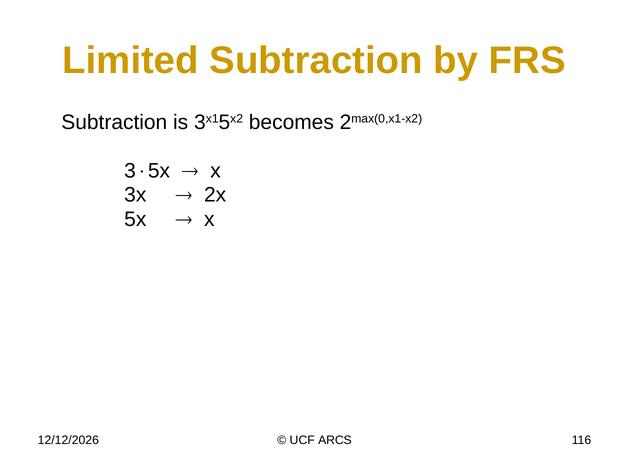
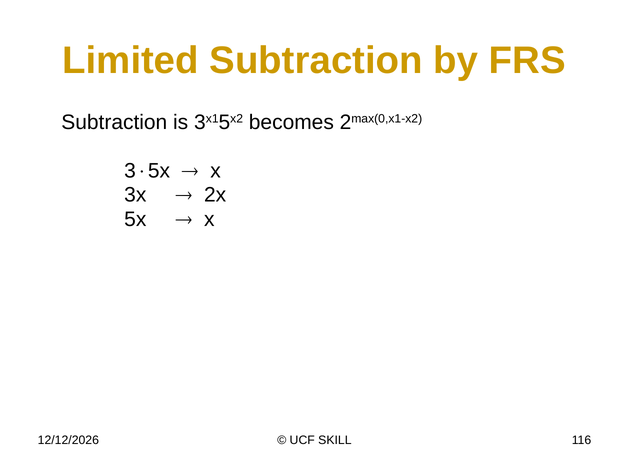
ARCS: ARCS -> SKILL (335, 441)
